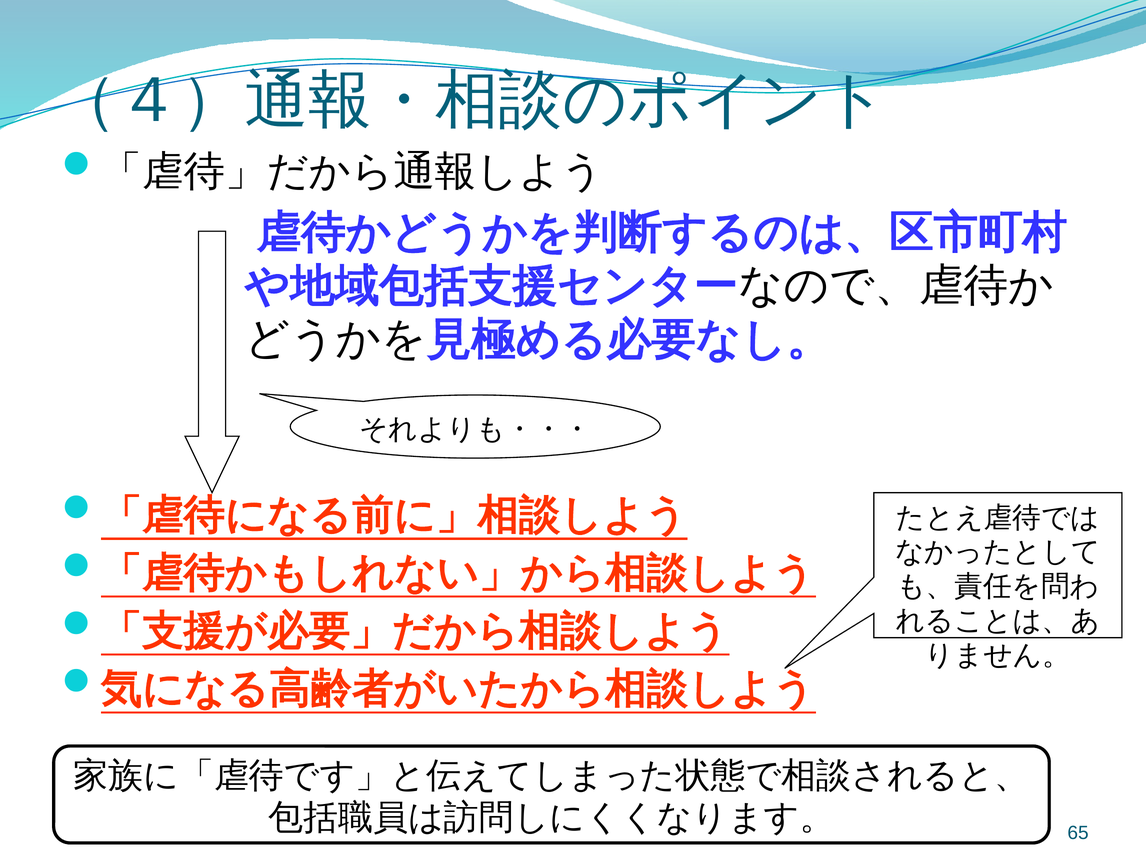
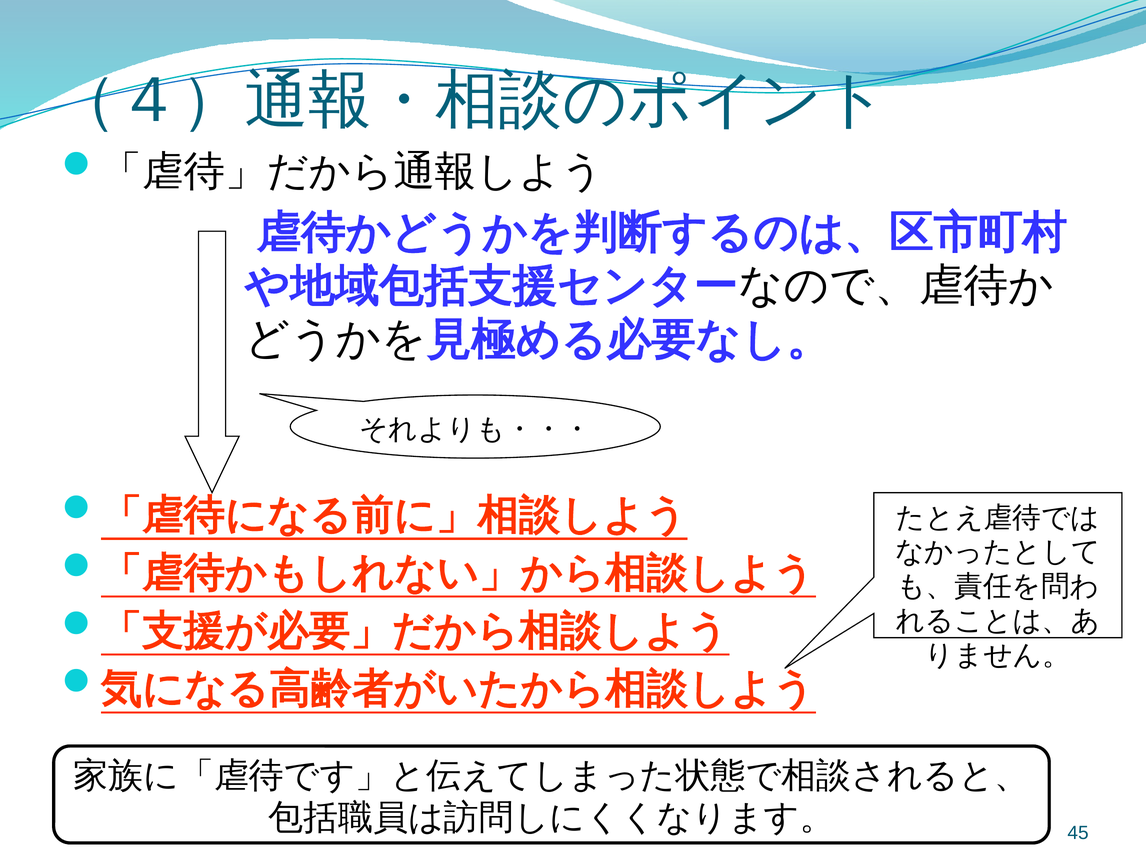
65: 65 -> 45 (1078, 832)
